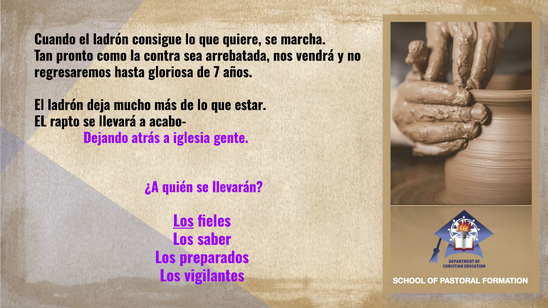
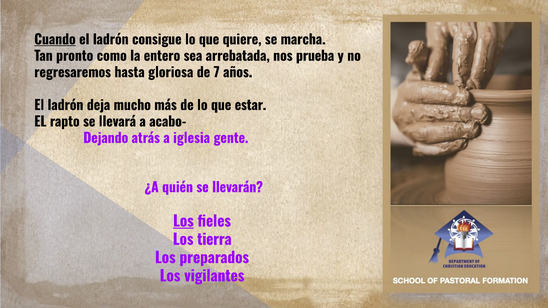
Cuando underline: none -> present (55, 40)
contra: contra -> entero (162, 56)
vendrá: vendrá -> prueba (315, 56)
saber: saber -> tierra (214, 240)
